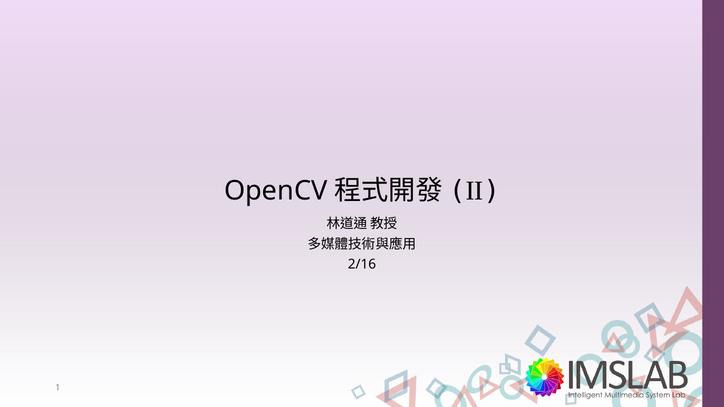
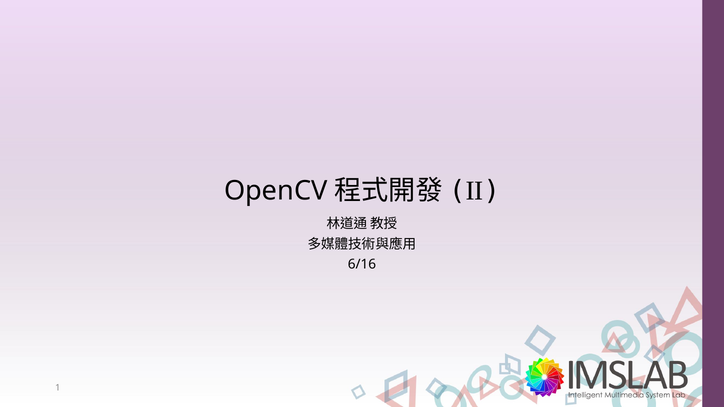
2/16: 2/16 -> 6/16 (362, 265)
